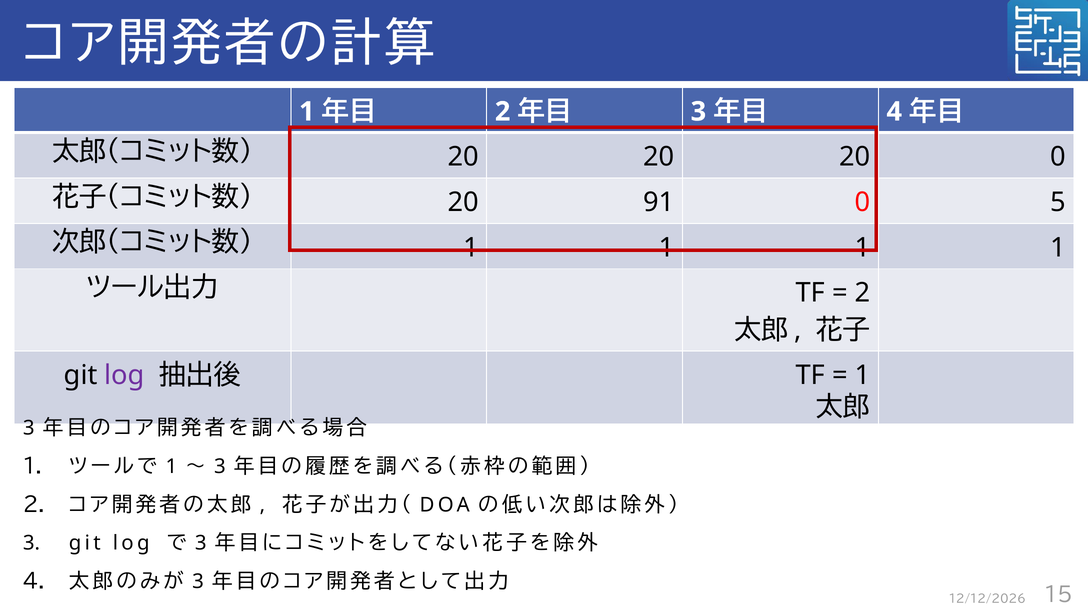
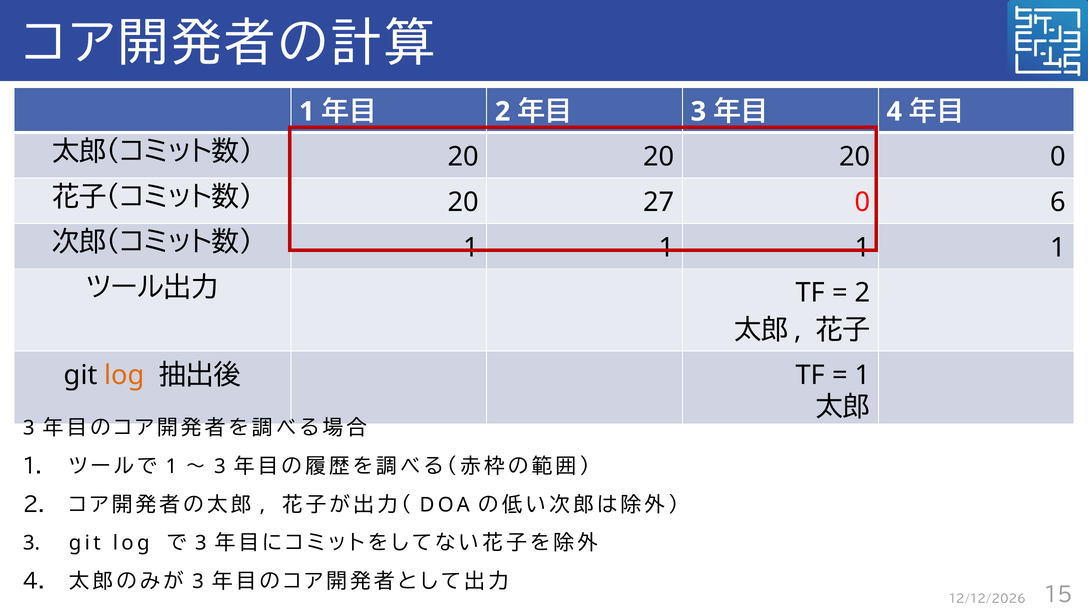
91: 91 -> 27 (659, 202)
5: 5 -> 6 (1058, 202)
log colour: purple -> orange (125, 375)
